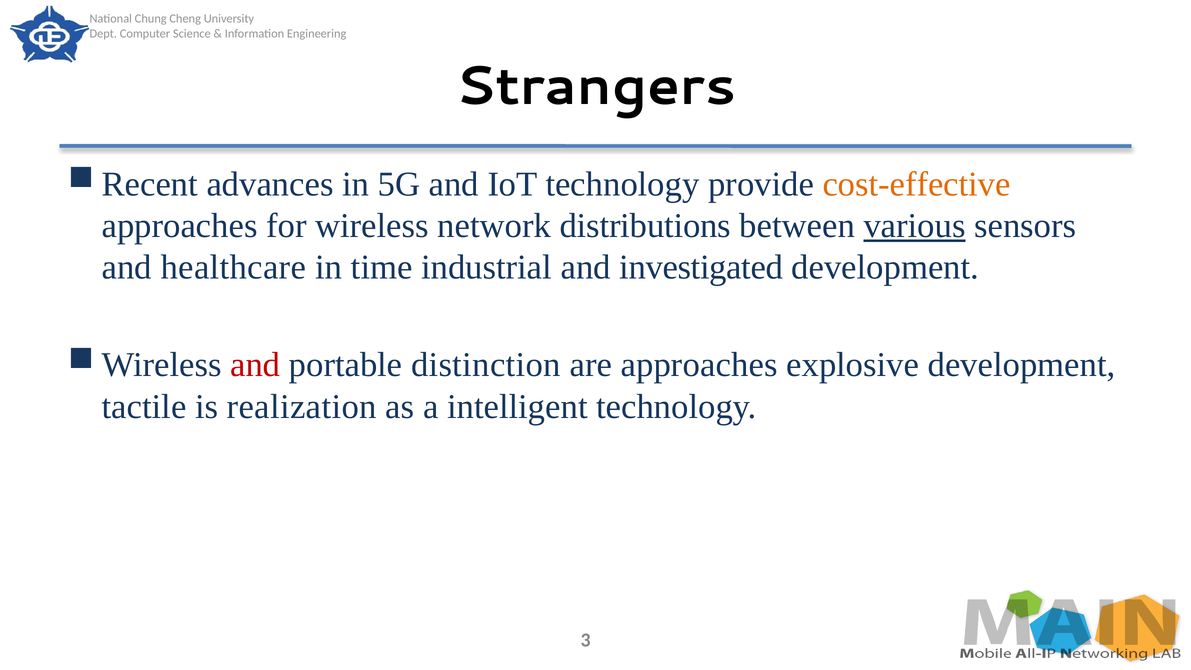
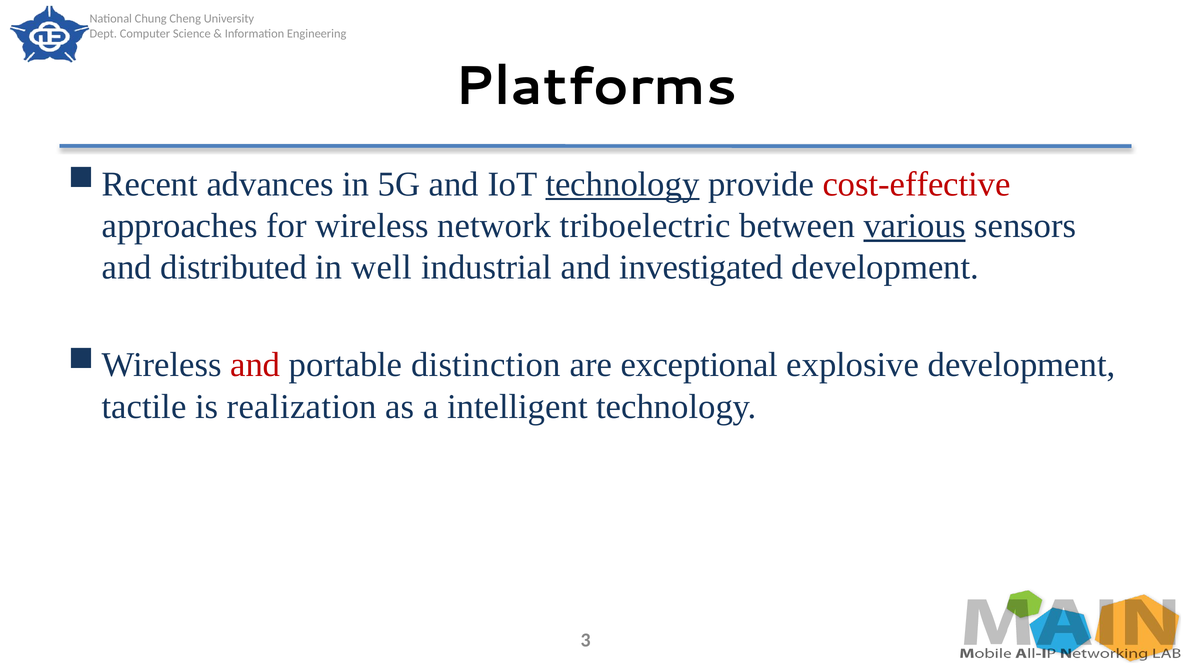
Strangers: Strangers -> Platforms (596, 86)
technology underline: none -> present (623, 184)
cost-effective colour: orange -> red (917, 184)
distributions: distributions -> triboelectric (645, 226)
healthcare: healthcare -> distributed (234, 267)
time: time -> well (382, 267)
are approaches: approaches -> exceptional (699, 365)
